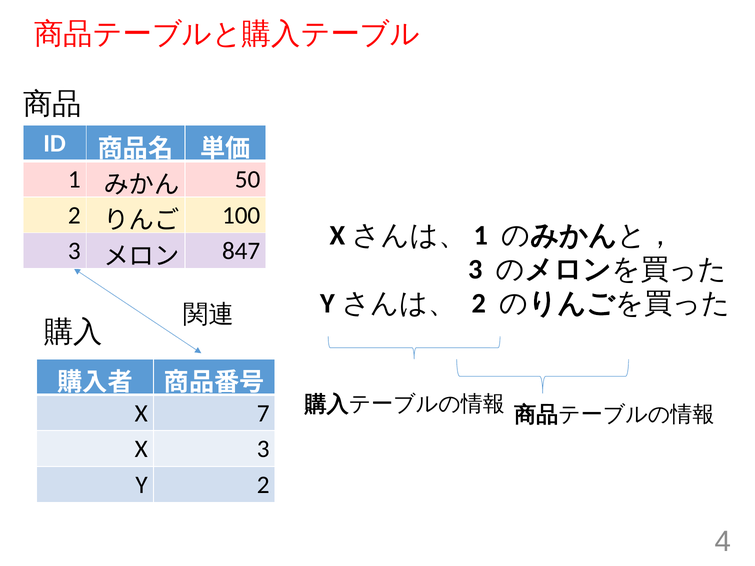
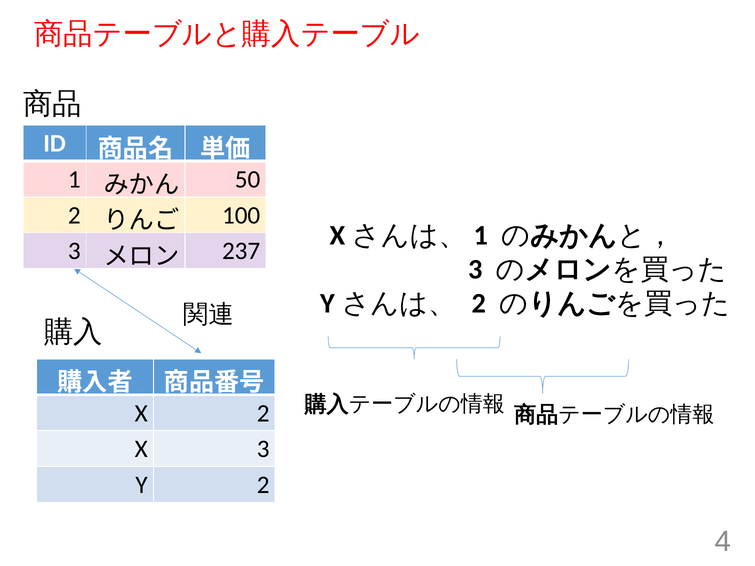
847: 847 -> 237 (241, 251)
X 7: 7 -> 2 (263, 413)
